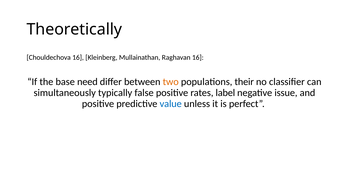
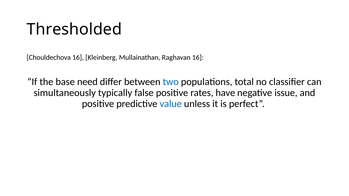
Theoretically: Theoretically -> Thresholded (74, 29)
two colour: orange -> blue (171, 82)
their: their -> total (244, 82)
label: label -> have (225, 93)
